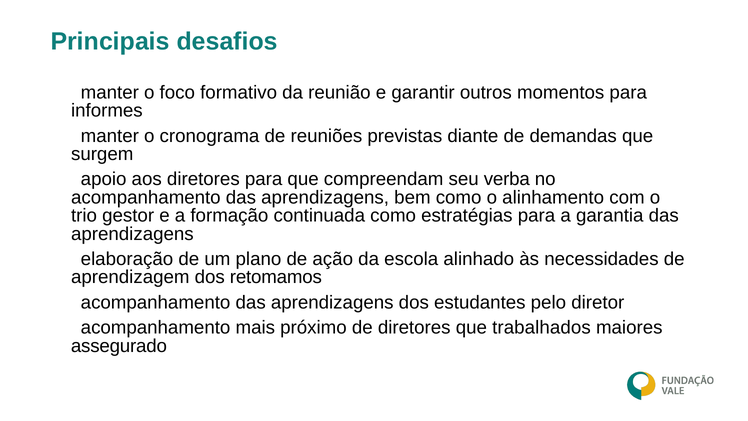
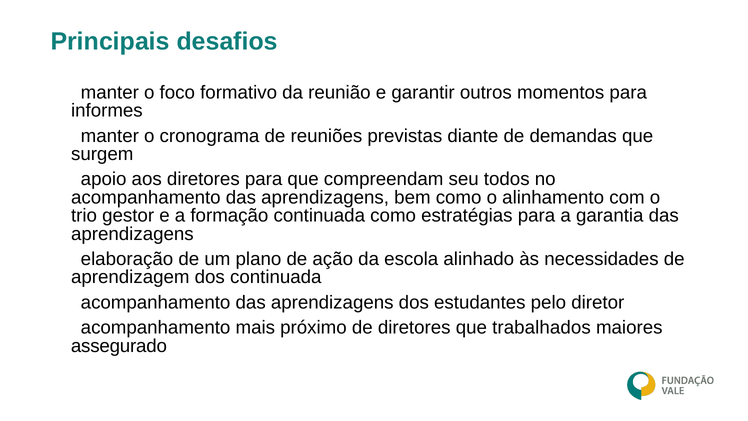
verba: verba -> todos (507, 179)
dos retomamos: retomamos -> continuada (276, 277)
